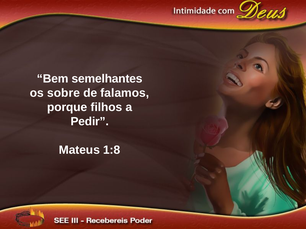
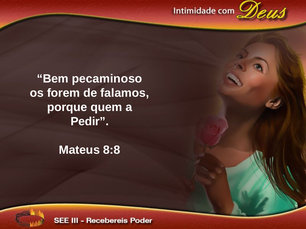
semelhantes: semelhantes -> pecaminoso (107, 79)
sobre: sobre -> forem (64, 93)
filhos: filhos -> quem (106, 107)
1:8: 1:8 -> 8:8 (112, 150)
